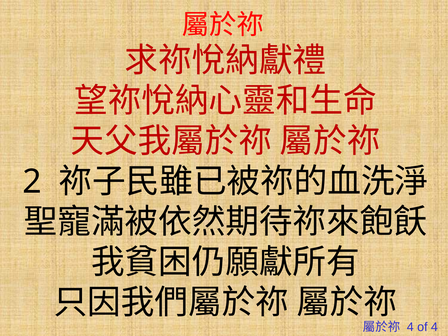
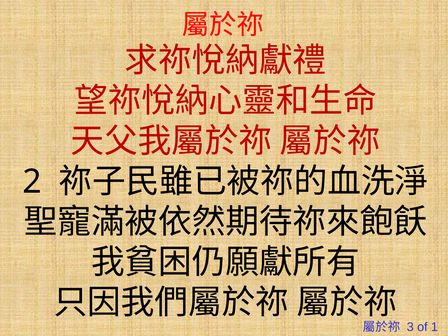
4: 4 -> 3 (410, 327)
of 4: 4 -> 1 (434, 327)
